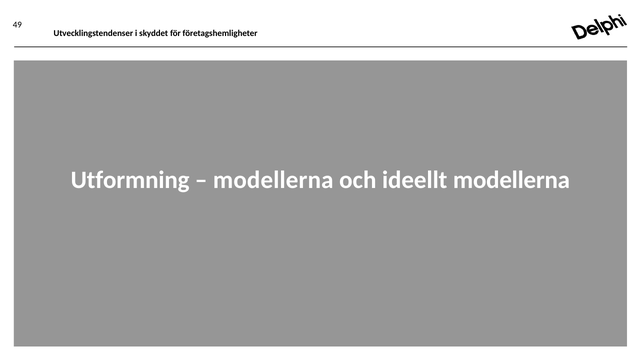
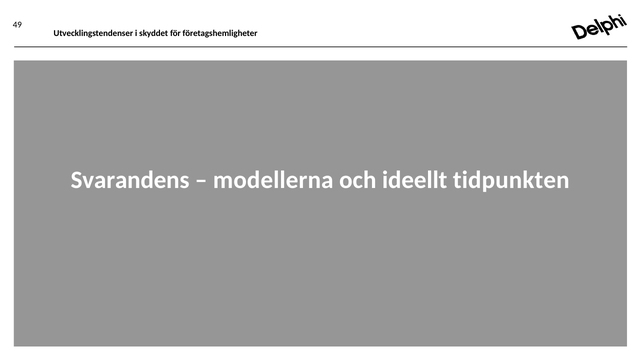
Utformning: Utformning -> Svarandens (130, 180)
ideellt modellerna: modellerna -> tidpunkten (511, 180)
